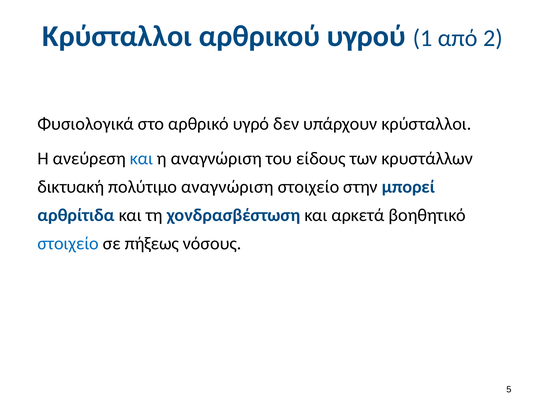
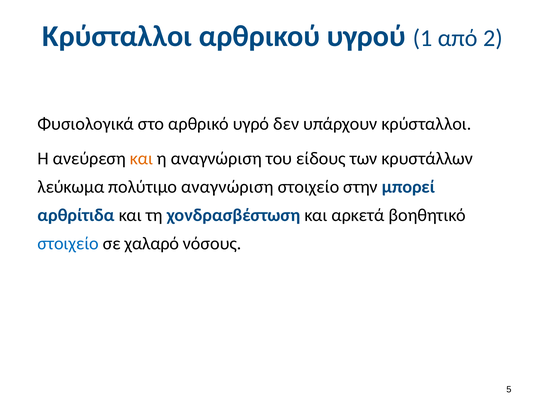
και colour: blue -> orange (141, 159)
δικτυακή: δικτυακή -> λεύκωμα (71, 187)
πήξεως: πήξεως -> χαλαρό (152, 243)
